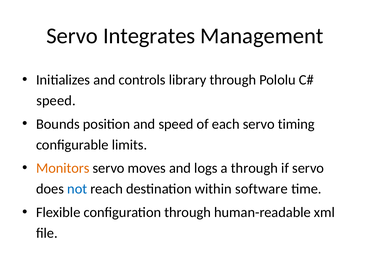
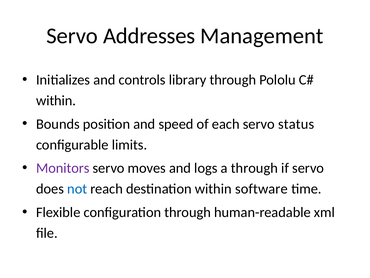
Integrates: Integrates -> Addresses (149, 36)
speed: speed -> within (56, 100)
timing: timing -> status (296, 124)
Monitors colour: orange -> purple (63, 168)
